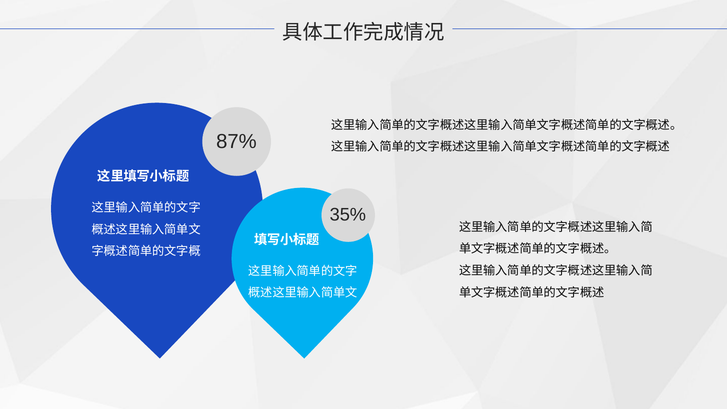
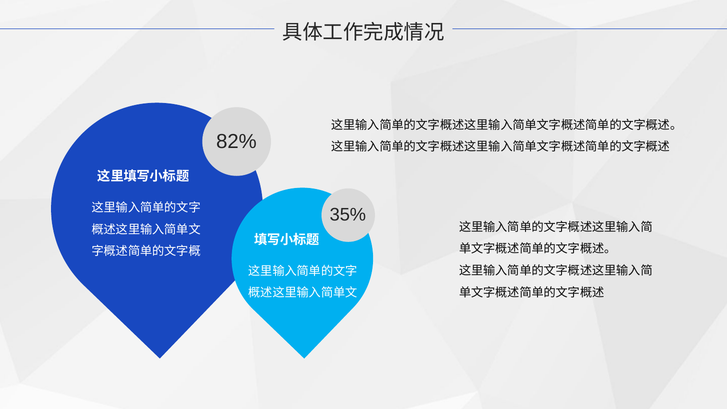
87%: 87% -> 82% (236, 141)
